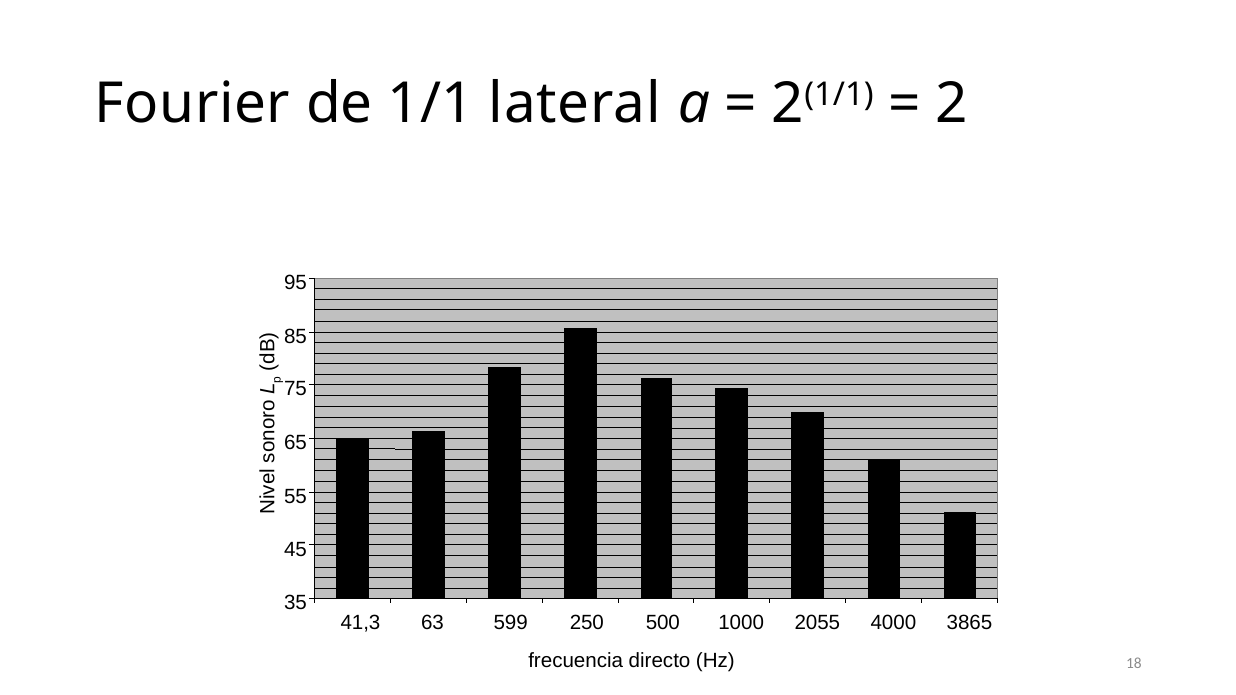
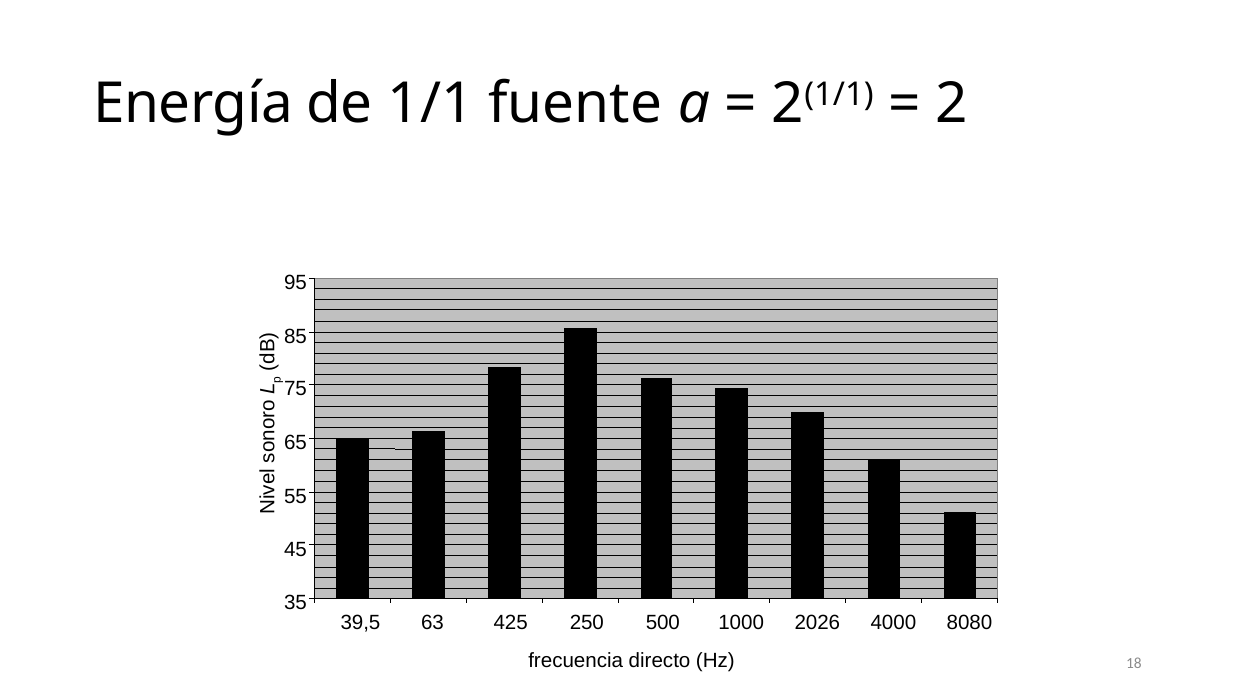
Fourier: Fourier -> Energía (193, 104)
lateral: lateral -> fuente (575, 104)
41,3: 41,3 -> 39,5 (360, 623)
599: 599 -> 425 (511, 623)
2055: 2055 -> 2026 (817, 623)
3865: 3865 -> 8080 (969, 623)
